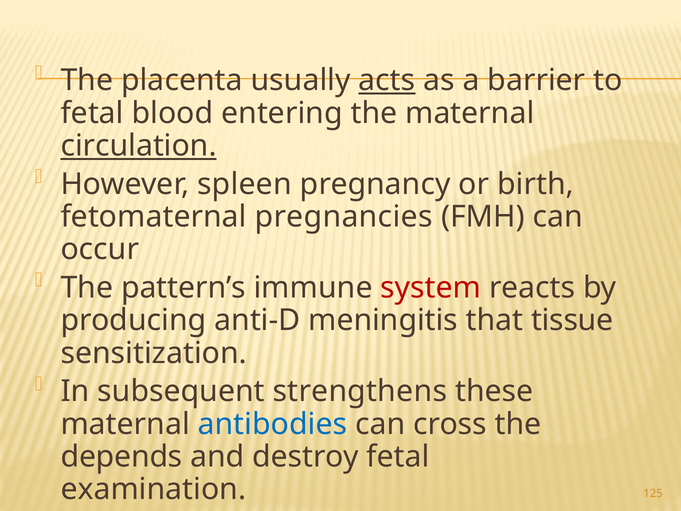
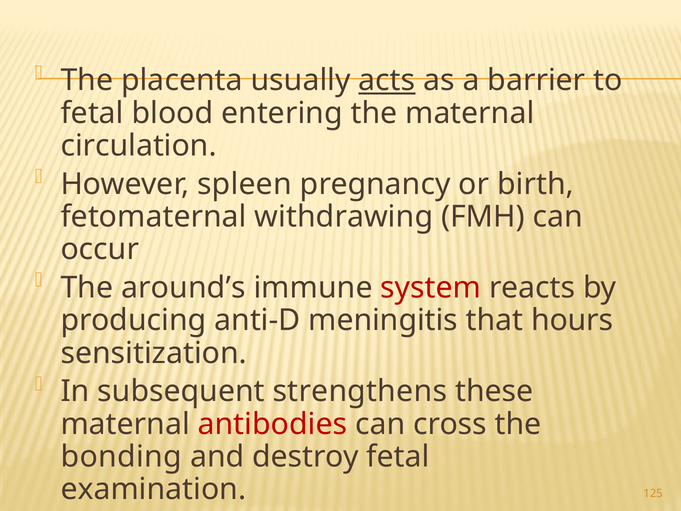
circulation underline: present -> none (139, 146)
pregnancies: pregnancies -> withdrawing (344, 217)
pattern’s: pattern’s -> around’s (183, 288)
tissue: tissue -> hours (572, 320)
antibodies colour: blue -> red (272, 424)
depends: depends -> bonding (121, 457)
